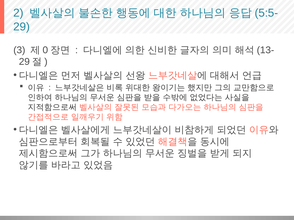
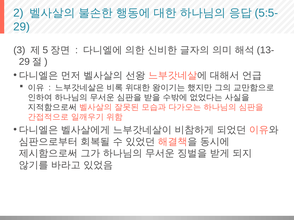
0: 0 -> 5 (45, 50)
